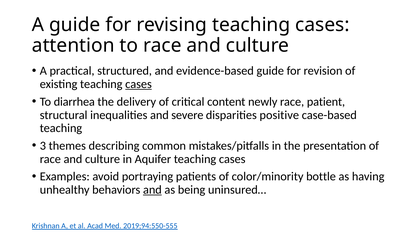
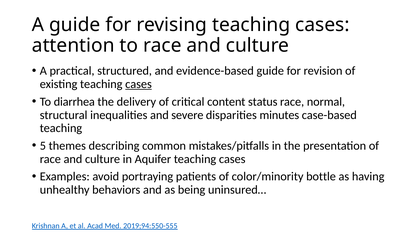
newly: newly -> status (263, 102)
patient: patient -> normal (326, 102)
positive: positive -> minutes (279, 115)
3: 3 -> 5 (43, 146)
and underline: present -> none (152, 190)
